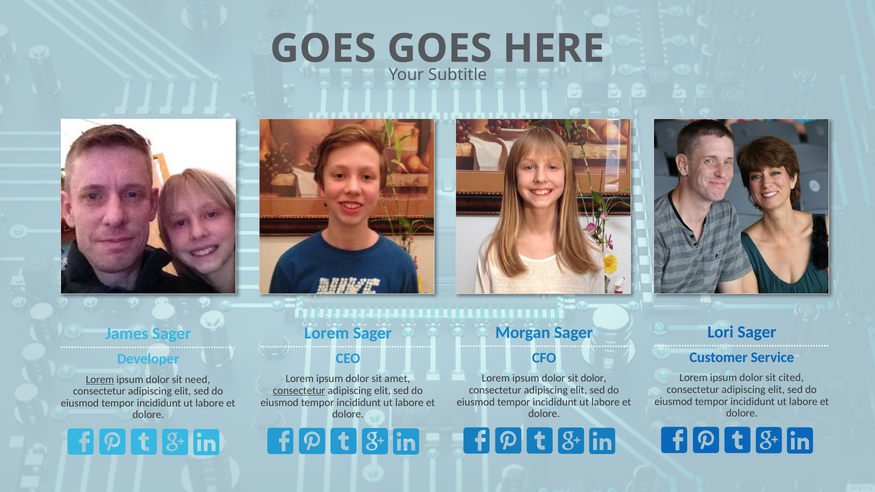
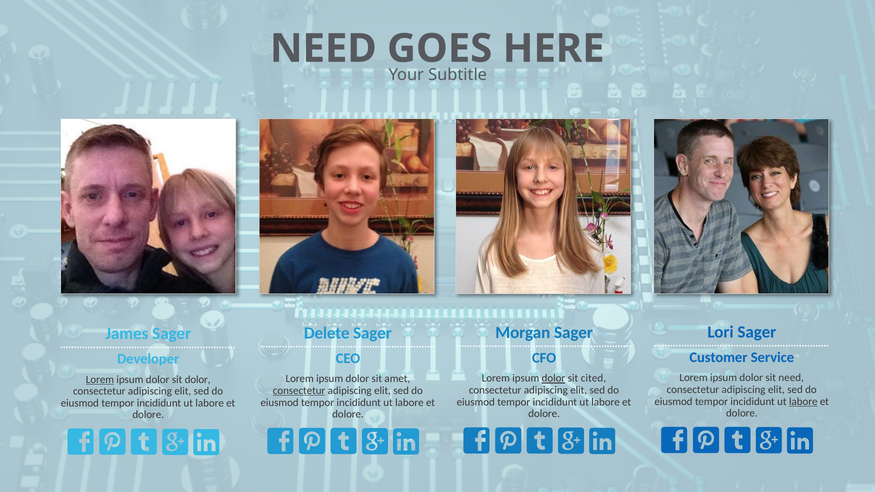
GOES: GOES -> NEED (323, 49)
Lorem: Lorem -> Delete (327, 333)
sit cited: cited -> need (791, 378)
dolor underline: none -> present (553, 378)
sit dolor: dolor -> cited (593, 378)
sit need: need -> dolor (198, 380)
labore underline: none -> present (803, 402)
